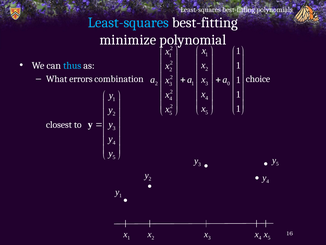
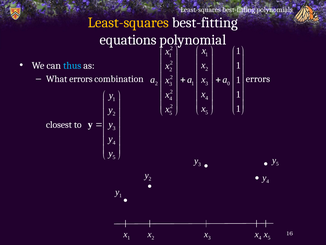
Least-squares colour: light blue -> yellow (128, 22)
minimize: minimize -> equations (128, 40)
combination choice: choice -> errors (258, 79)
